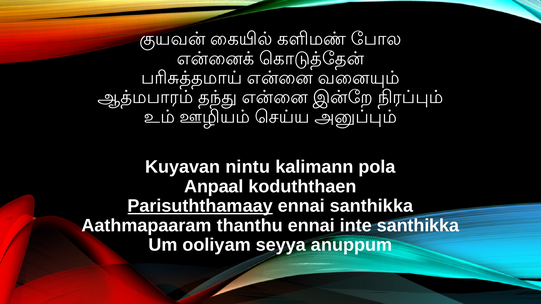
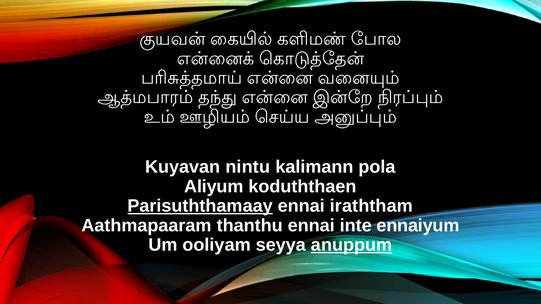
Anpaal: Anpaal -> Aliyum (214, 187)
ennai santhikka: santhikka -> iraththam (371, 206)
inte santhikka: santhikka -> ennaiyum (418, 226)
anuppum underline: none -> present (352, 245)
